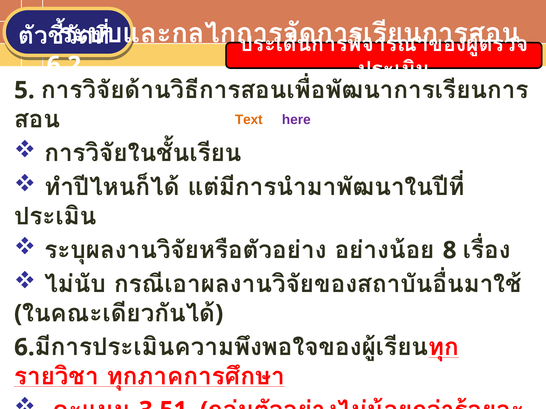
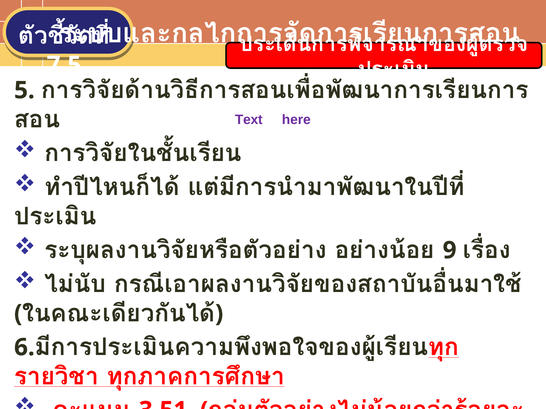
6.2: 6.2 -> 7.5 (64, 65)
Text colour: orange -> purple (249, 120)
8: 8 -> 9 (450, 251)
